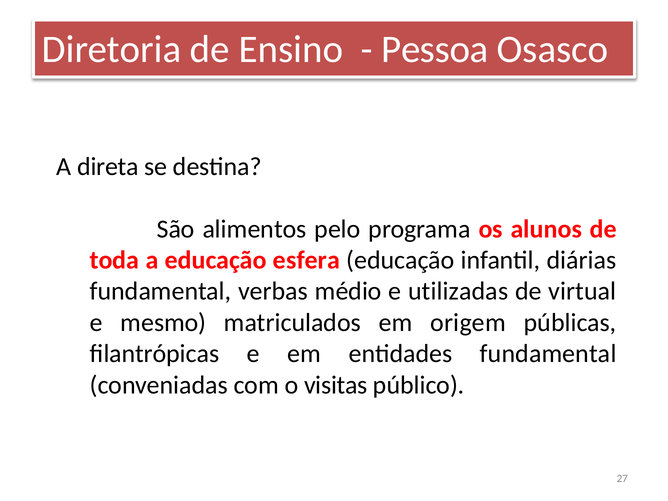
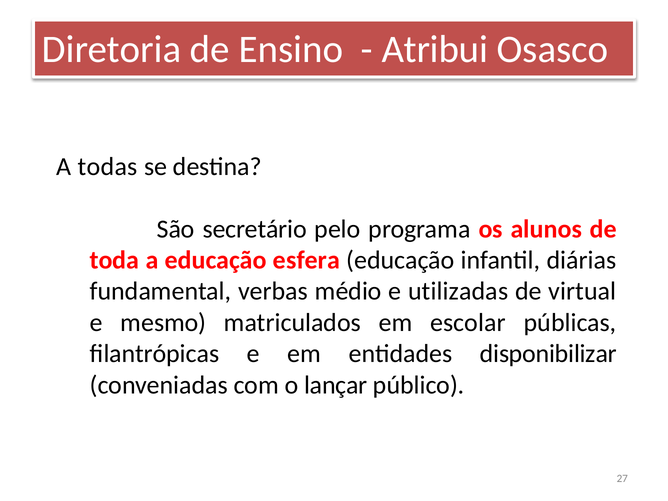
Pessoa: Pessoa -> Atribui (435, 49)
direta: direta -> todas (108, 167)
alimentos: alimentos -> secretário (255, 229)
origem: origem -> escolar (468, 323)
entidades fundamental: fundamental -> disponibilizar (548, 354)
visitas: visitas -> lançar (336, 385)
